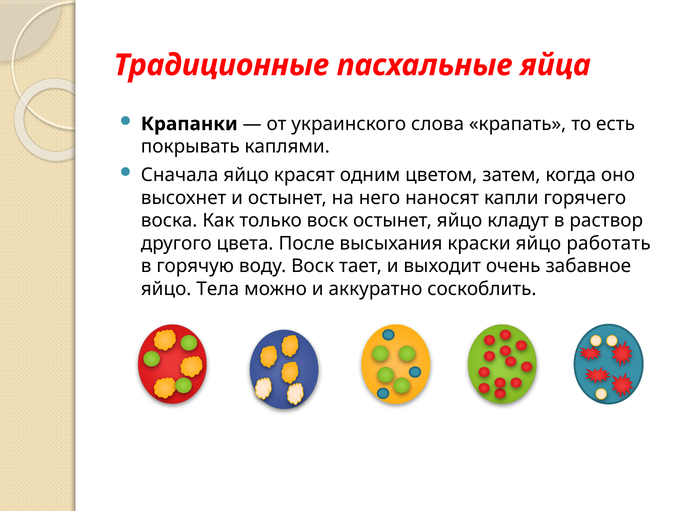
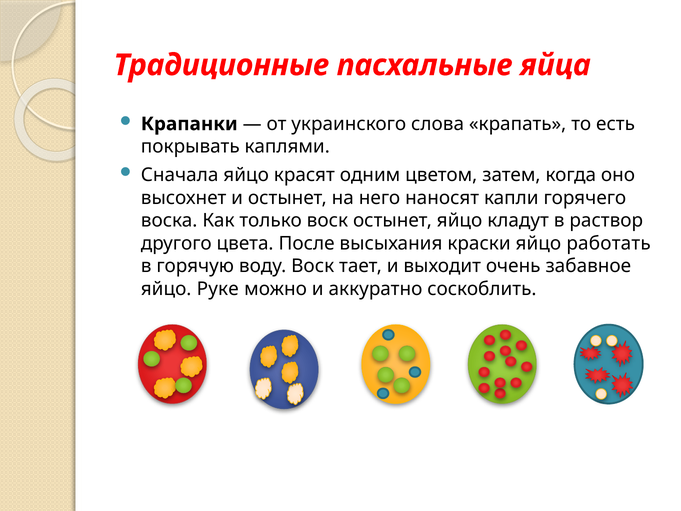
Тела: Тела -> Руке (218, 289)
